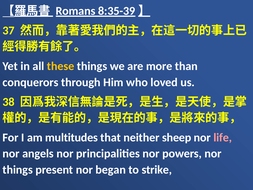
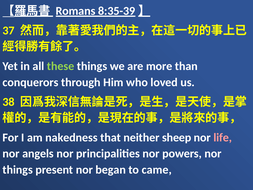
these colour: yellow -> light green (61, 66)
multitudes: multitudes -> nakedness (71, 137)
strike: strike -> came (157, 169)
